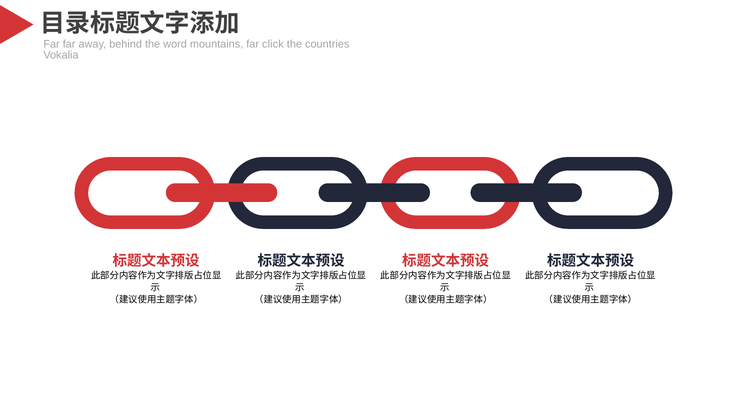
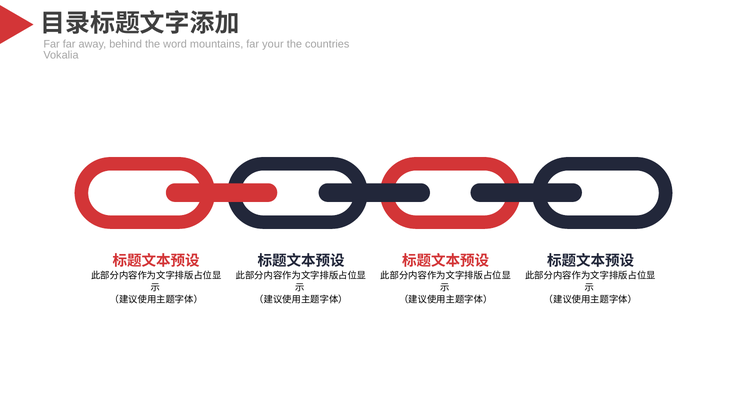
click: click -> your (273, 44)
